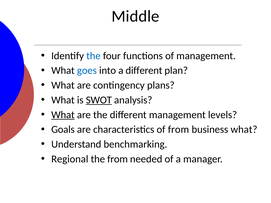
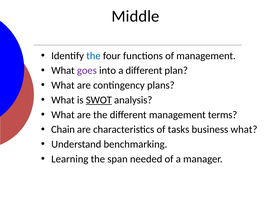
goes colour: blue -> purple (87, 71)
What underline: present -> none (63, 115)
levels: levels -> terms (223, 115)
Goals: Goals -> Chain (63, 130)
of from: from -> tasks (179, 130)
Regional: Regional -> Learning (70, 159)
the from: from -> span (118, 159)
